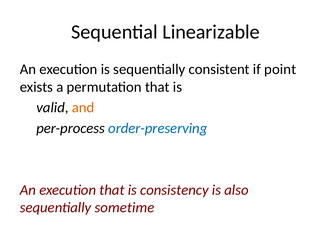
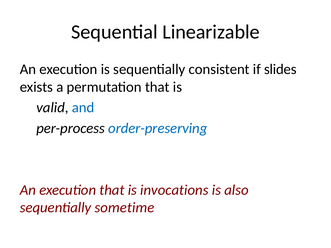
point: point -> slides (280, 69)
and colour: orange -> blue (83, 108)
consistency: consistency -> invocations (174, 190)
